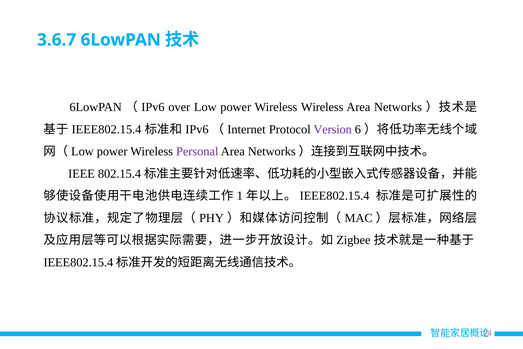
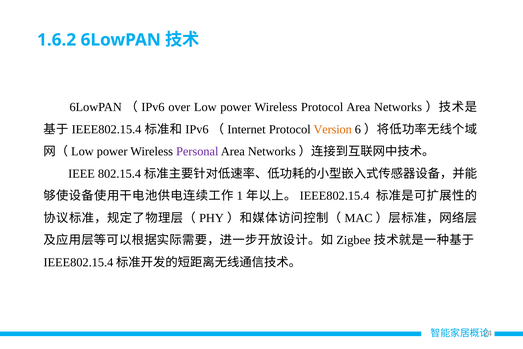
3.6.7: 3.6.7 -> 1.6.2 (57, 40)
Wireless Wireless: Wireless -> Protocol (322, 107)
Version colour: purple -> orange (333, 129)
